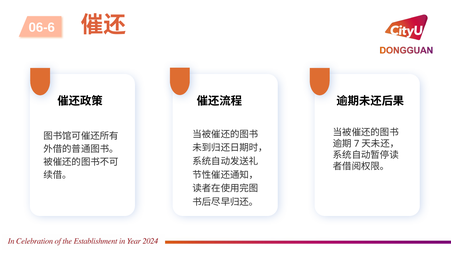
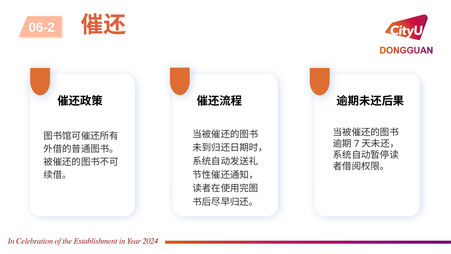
06-6: 06-6 -> 06-2 (42, 27)
